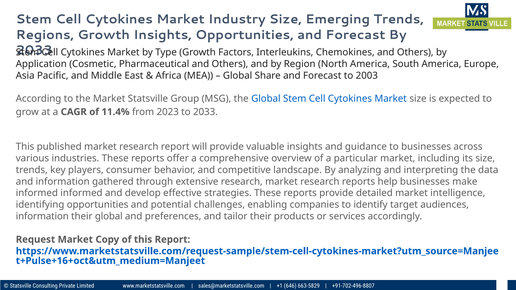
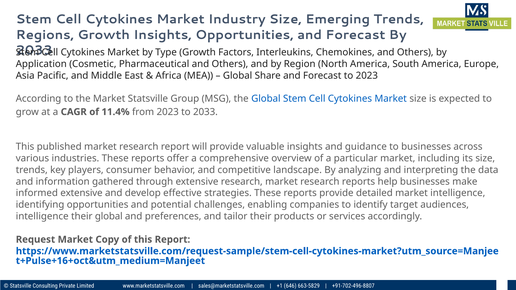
to 2003: 2003 -> 2023 (367, 76)
informed informed: informed -> extensive (81, 193)
information: information -> intelligence (42, 216)
